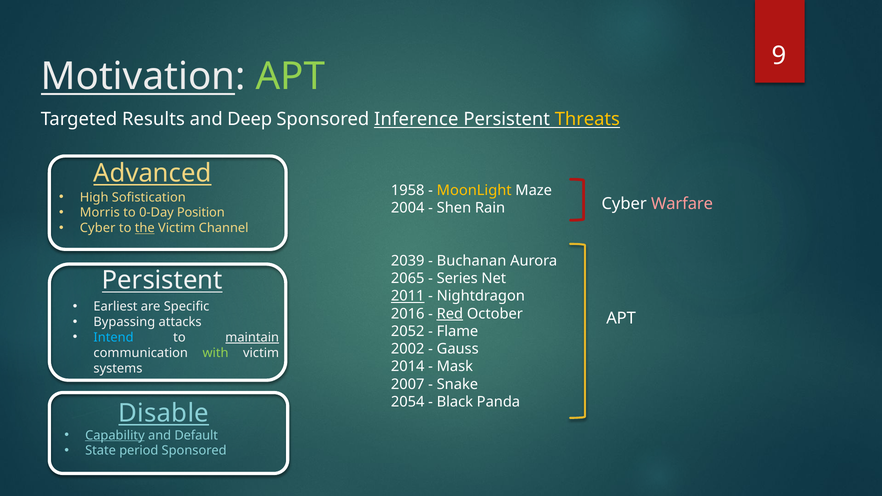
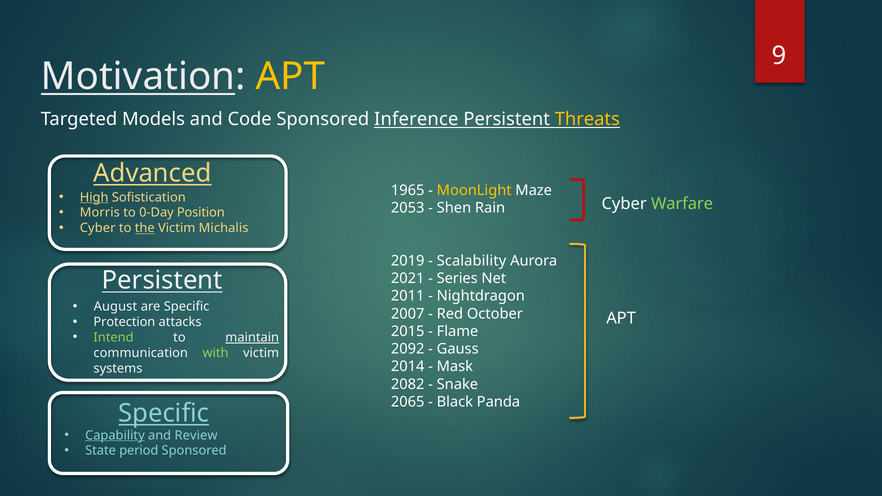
APT colour: light green -> yellow (290, 76)
Results: Results -> Models (154, 119)
Deep: Deep -> Code (250, 119)
1958: 1958 -> 1965 (408, 190)
High underline: none -> present (94, 197)
Warfare colour: pink -> light green (682, 204)
2004: 2004 -> 2053 (408, 208)
Channel: Channel -> Michalis (224, 228)
2039: 2039 -> 2019 (408, 261)
Buchanan: Buchanan -> Scalability (471, 261)
2065: 2065 -> 2021 (408, 279)
2011 underline: present -> none (408, 296)
Earliest: Earliest -> August (115, 307)
2016: 2016 -> 2007 (408, 314)
Red underline: present -> none (450, 314)
Bypassing: Bypassing -> Protection (124, 322)
2052: 2052 -> 2015 (408, 331)
Intend colour: light blue -> light green (114, 337)
2002: 2002 -> 2092 (408, 349)
2007: 2007 -> 2082 (408, 384)
2054: 2054 -> 2065 (408, 402)
Disable: Disable -> Specific (164, 413)
Default: Default -> Review (196, 435)
